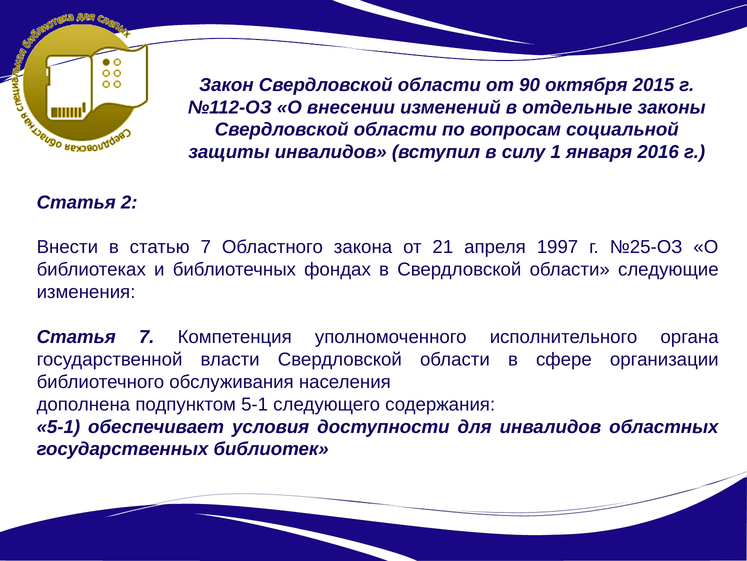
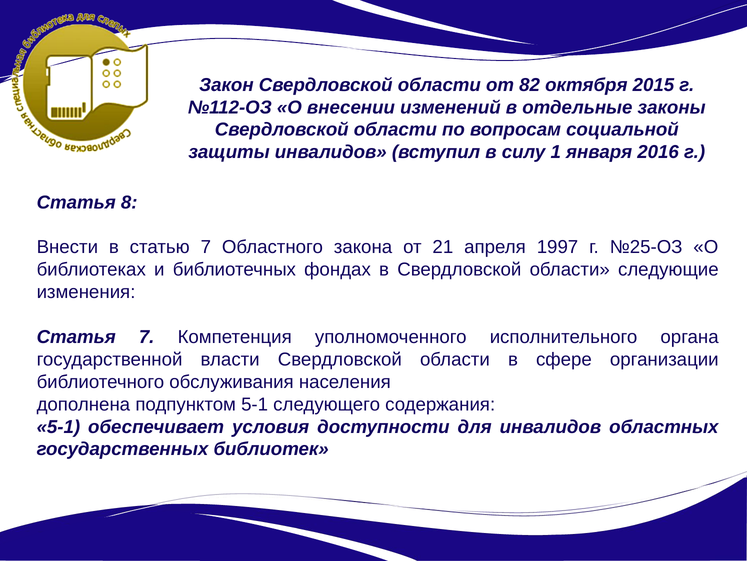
90: 90 -> 82 (530, 85)
2: 2 -> 8 (129, 202)
